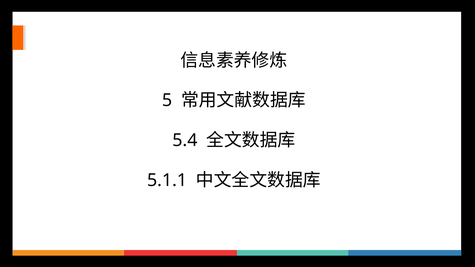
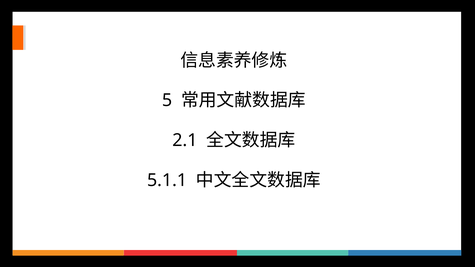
5.4: 5.4 -> 2.1 (185, 140)
